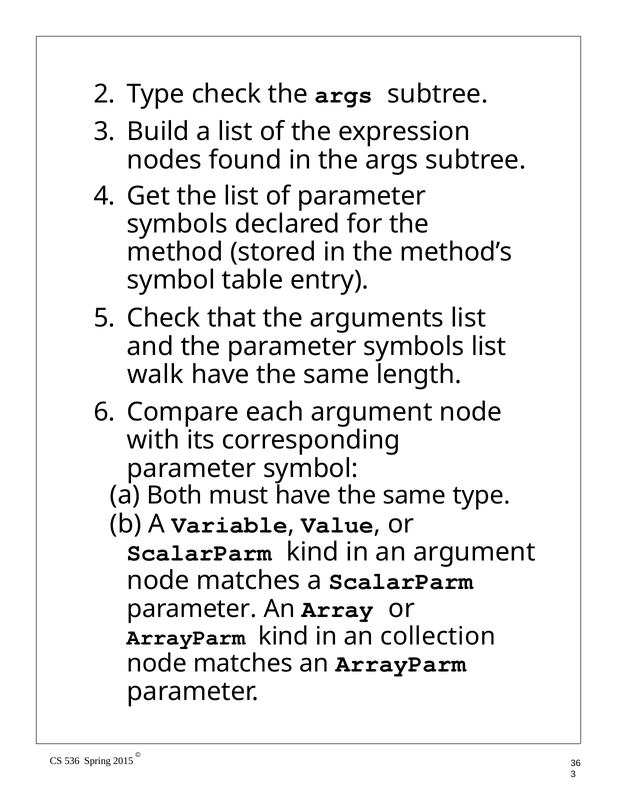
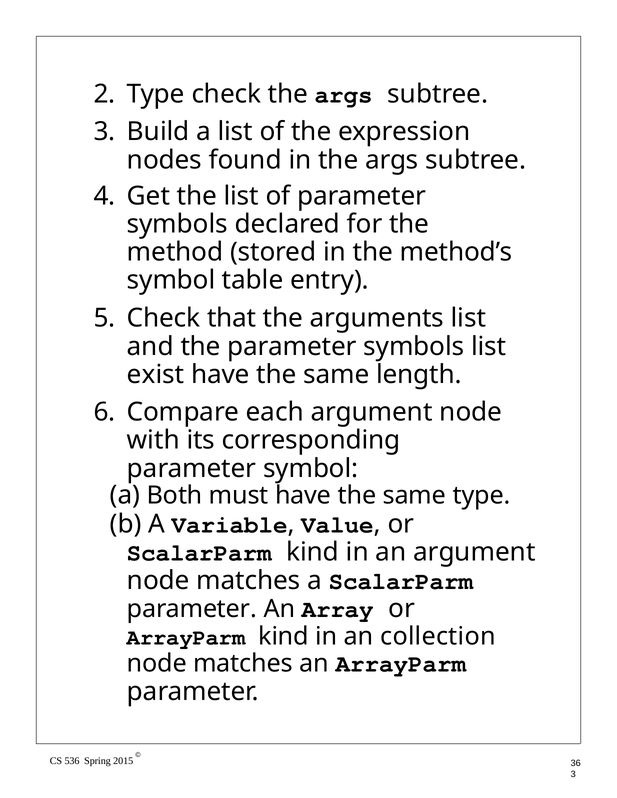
walk: walk -> exist (156, 375)
